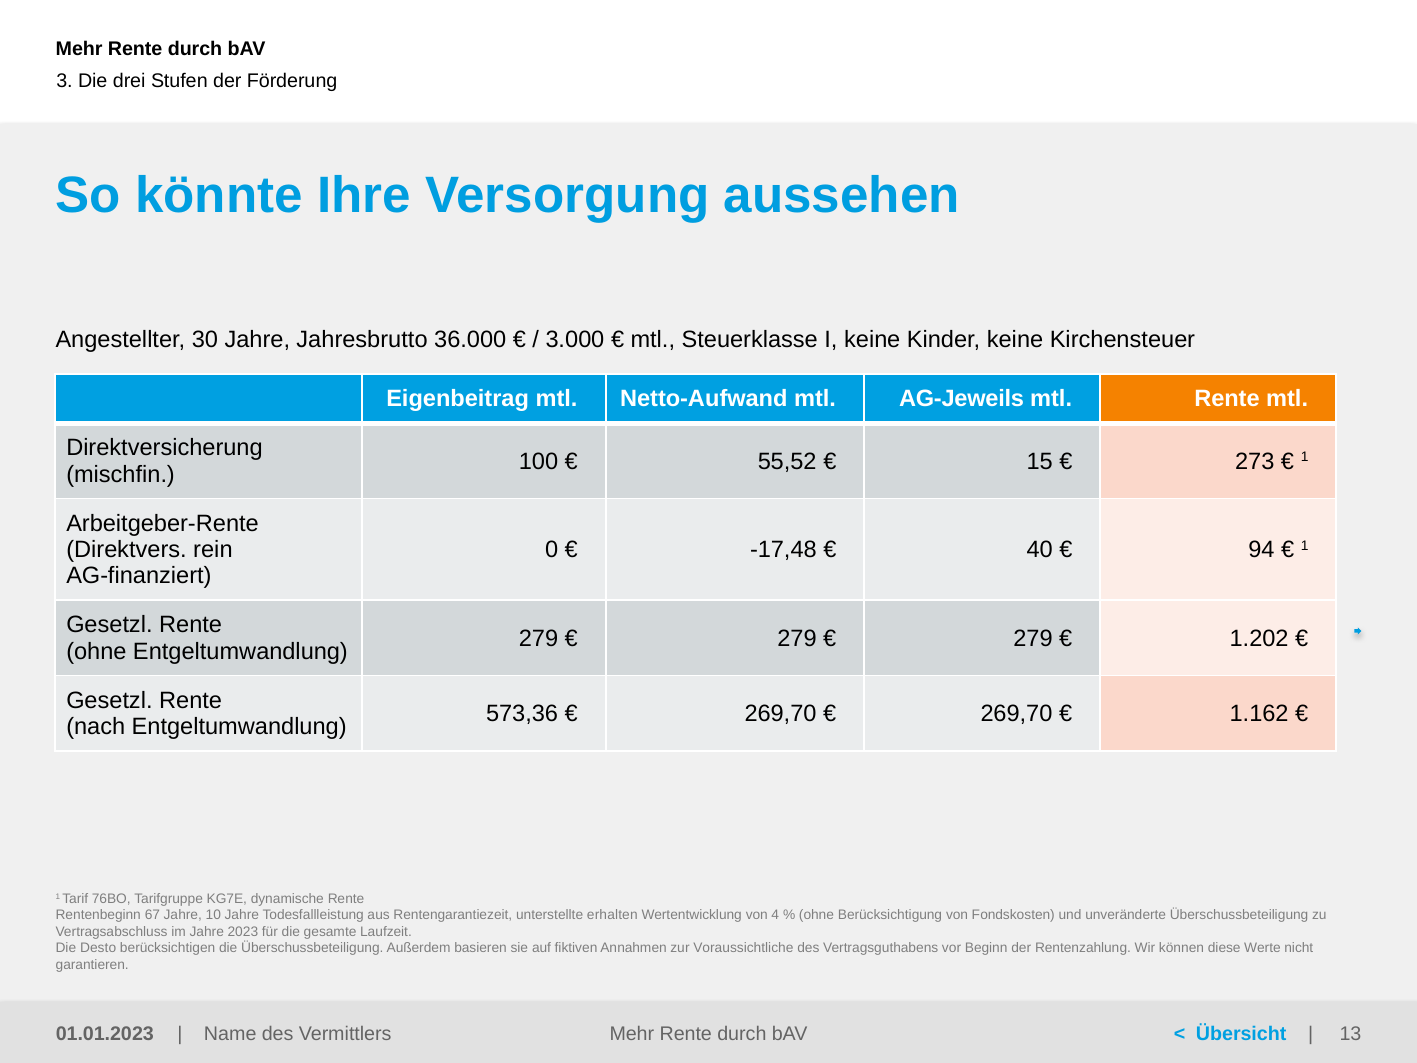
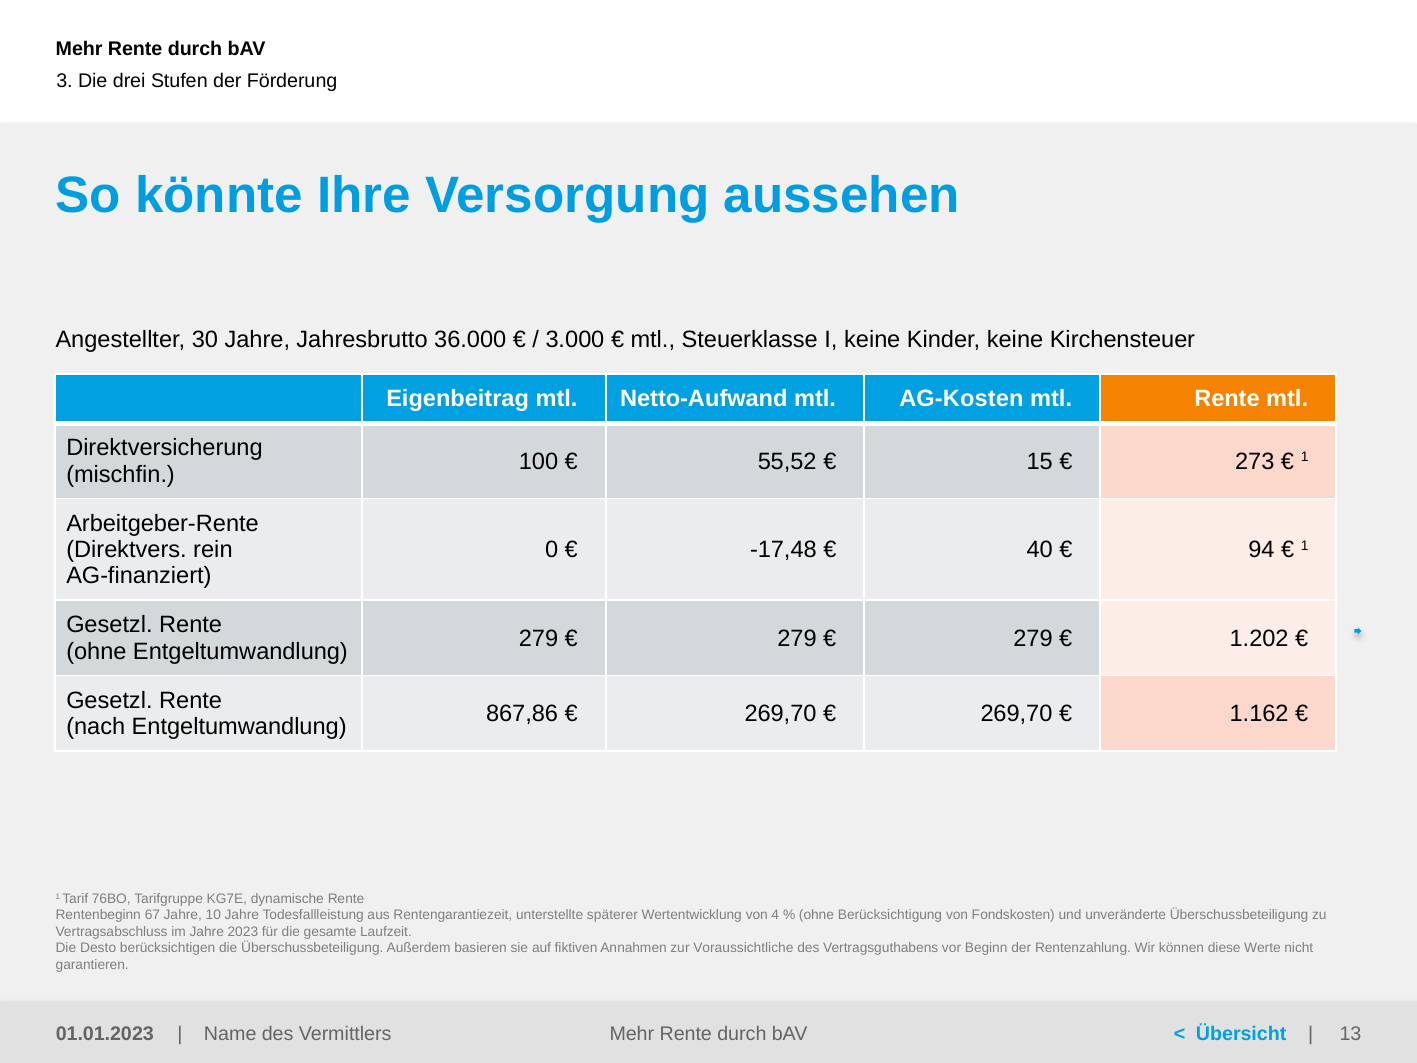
AG-Jeweils: AG-Jeweils -> AG-Kosten (961, 399)
573,36: 573,36 -> 867,86 (522, 713)
erhalten: erhalten -> späterer (612, 915)
